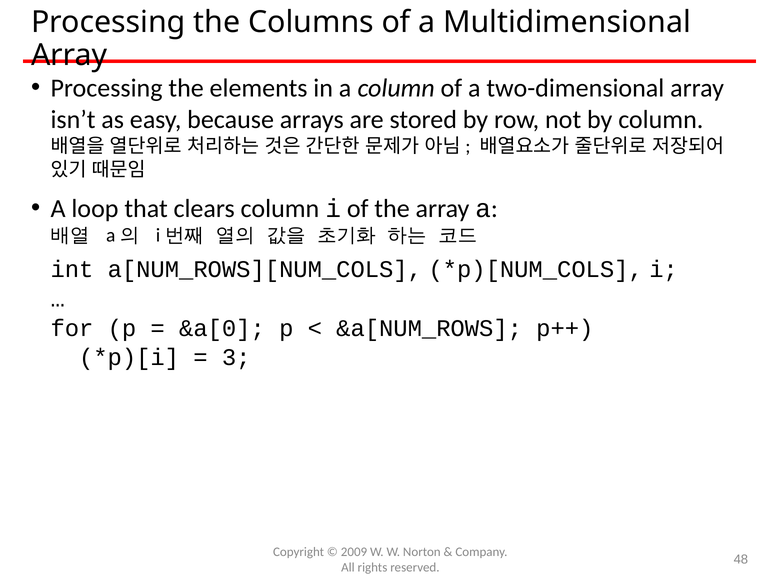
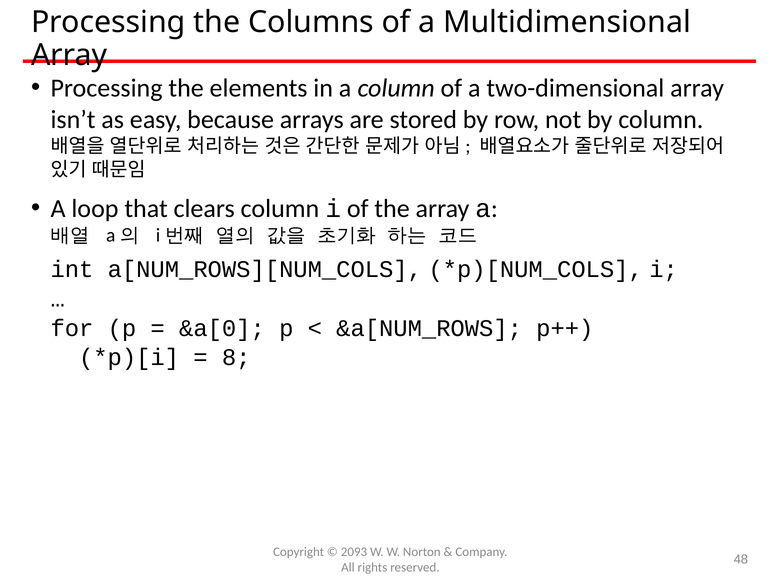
3: 3 -> 8 (236, 357)
2009: 2009 -> 2093 (354, 552)
